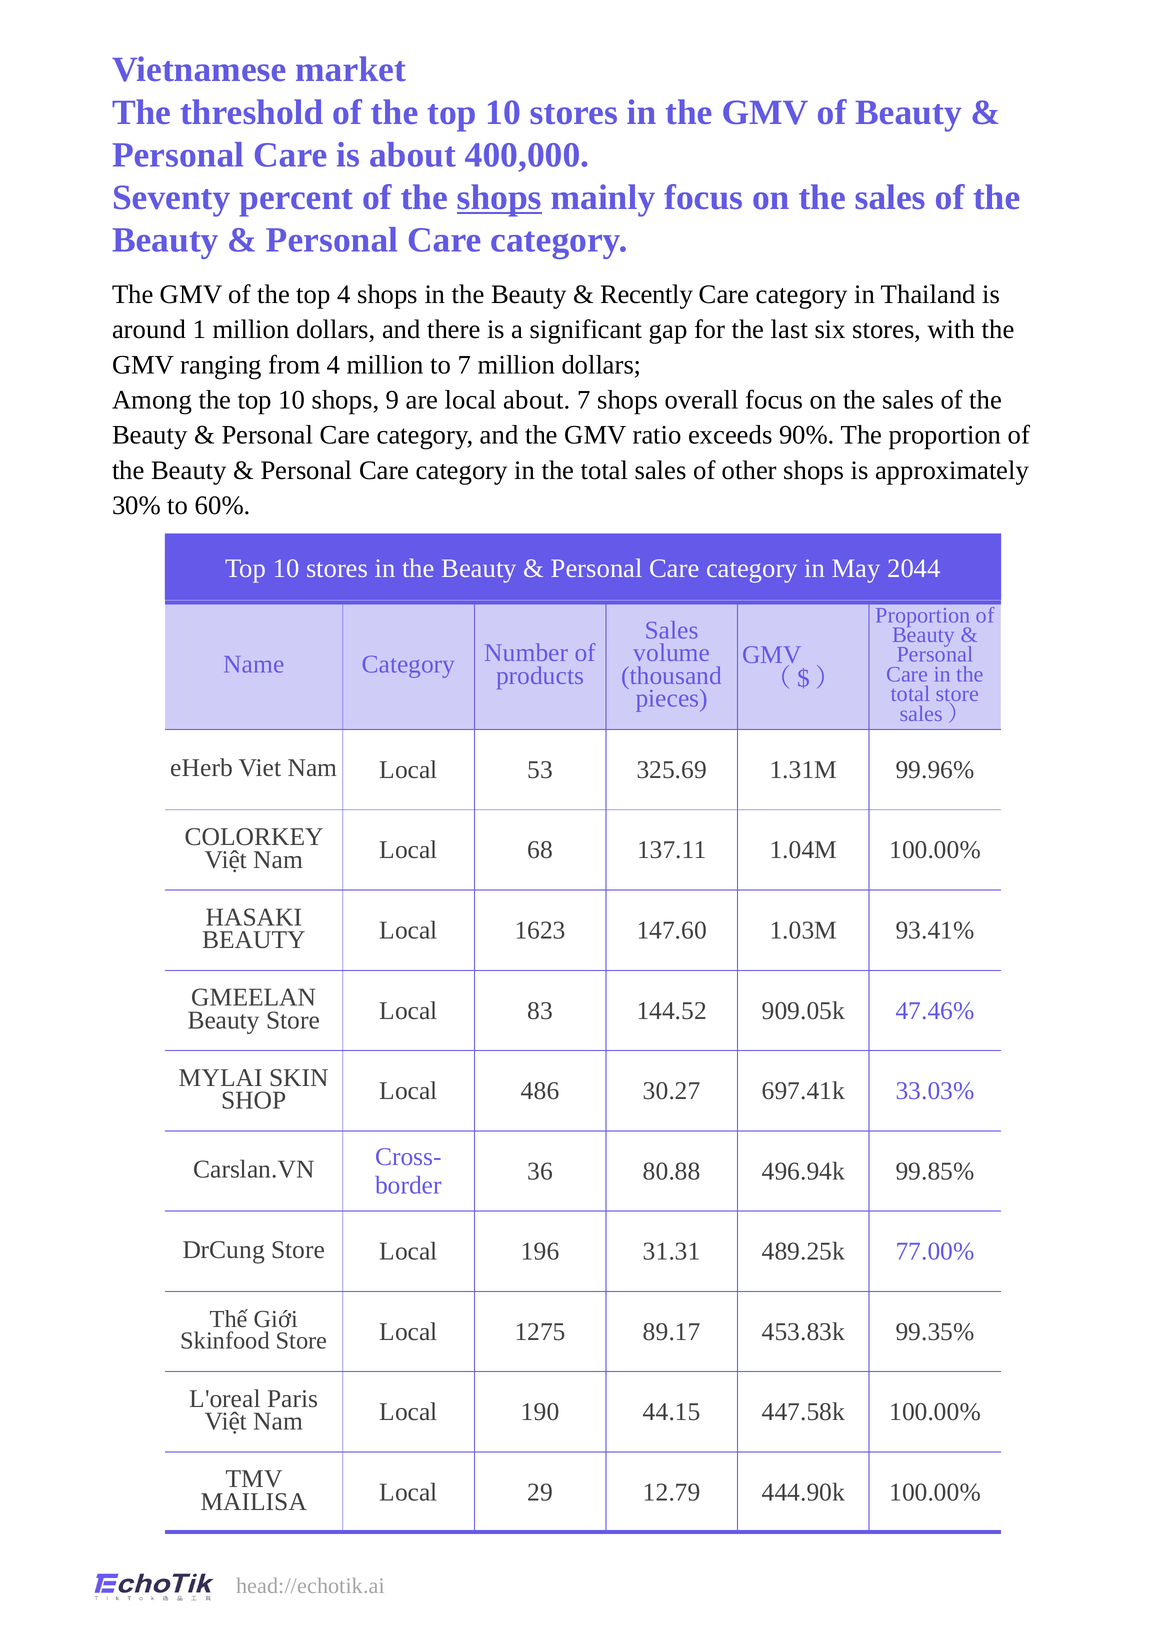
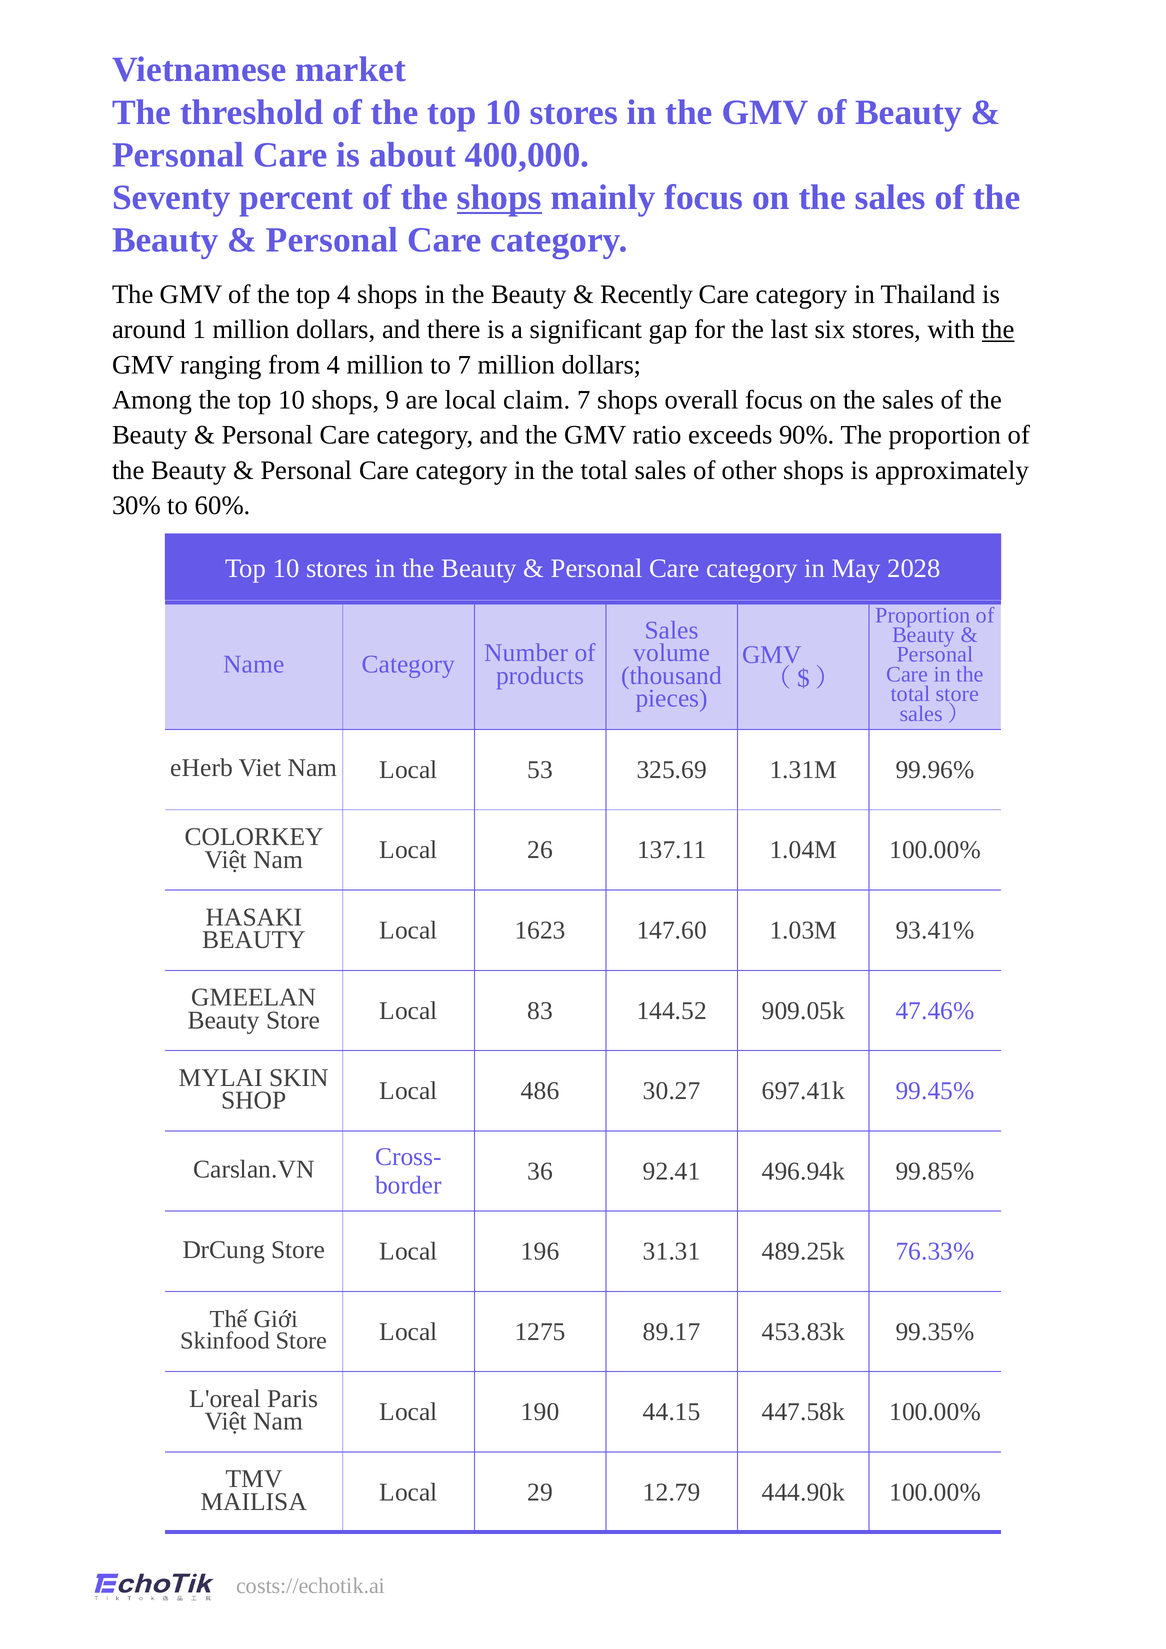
the underline: none -> present (998, 330)
local about: about -> claim (537, 400)
2044: 2044 -> 2028 (914, 569)
68: 68 -> 26 (540, 850)
33.03%: 33.03% -> 99.45% (935, 1091)
80.88: 80.88 -> 92.41 (672, 1171)
77.00%: 77.00% -> 76.33% (935, 1251)
head://echotik.ai: head://echotik.ai -> costs://echotik.ai (311, 1586)
